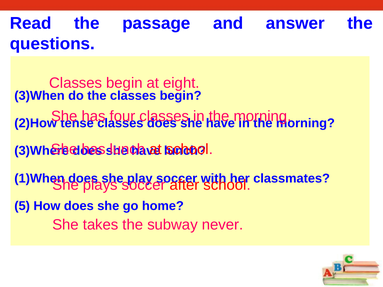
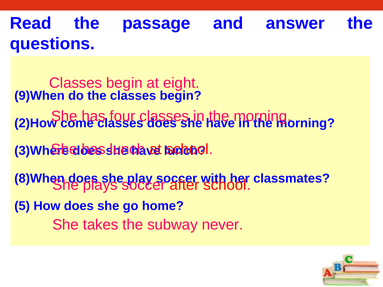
3)When: 3)When -> 9)When (39, 96)
tense: tense -> come (77, 123)
1)When: 1)When -> 8)When (39, 178)
